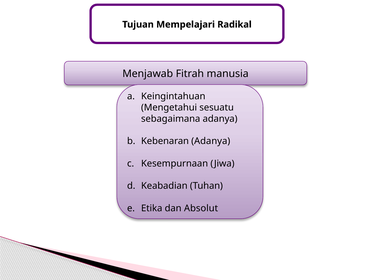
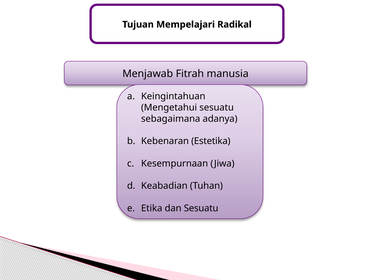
Kebenaran Adanya: Adanya -> Estetika (211, 141)
dan Absolut: Absolut -> Sesuatu (201, 209)
